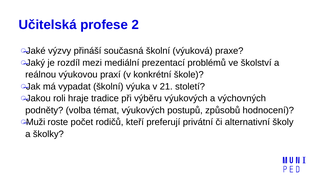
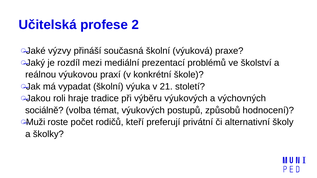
podněty: podněty -> sociálně (44, 110)
